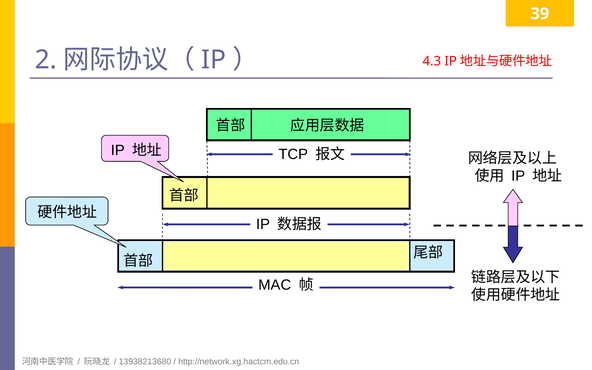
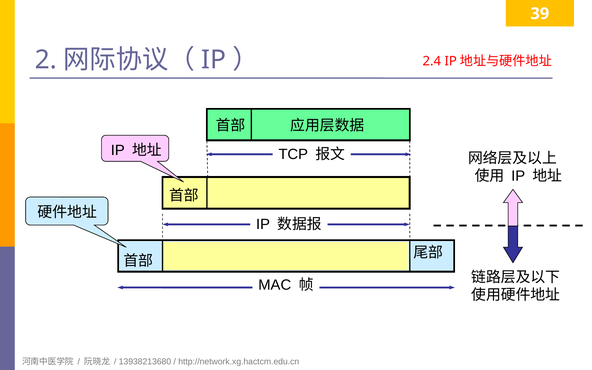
4.3: 4.3 -> 2.4 (432, 61)
